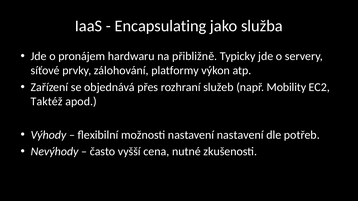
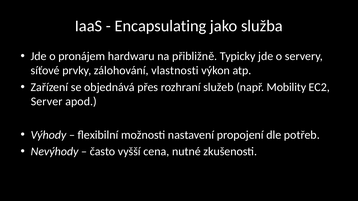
platformy: platformy -> vlastnosti (175, 71)
Taktéž: Taktéž -> Server (47, 102)
nastavení nastavení: nastavení -> propojení (240, 135)
